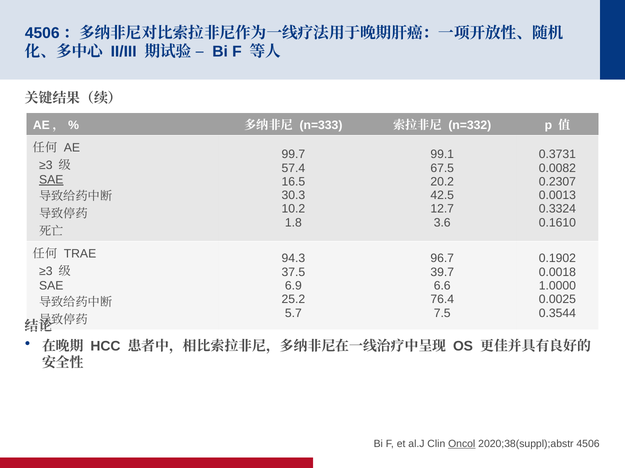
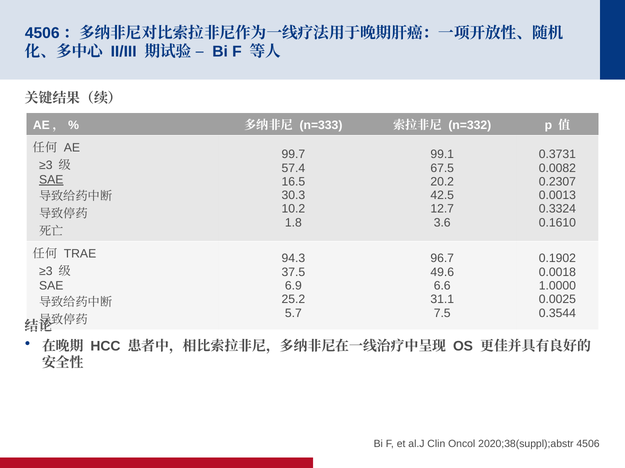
39.7: 39.7 -> 49.6 (442, 273)
76.4: 76.4 -> 31.1 (442, 300)
Oncol underline: present -> none (462, 444)
